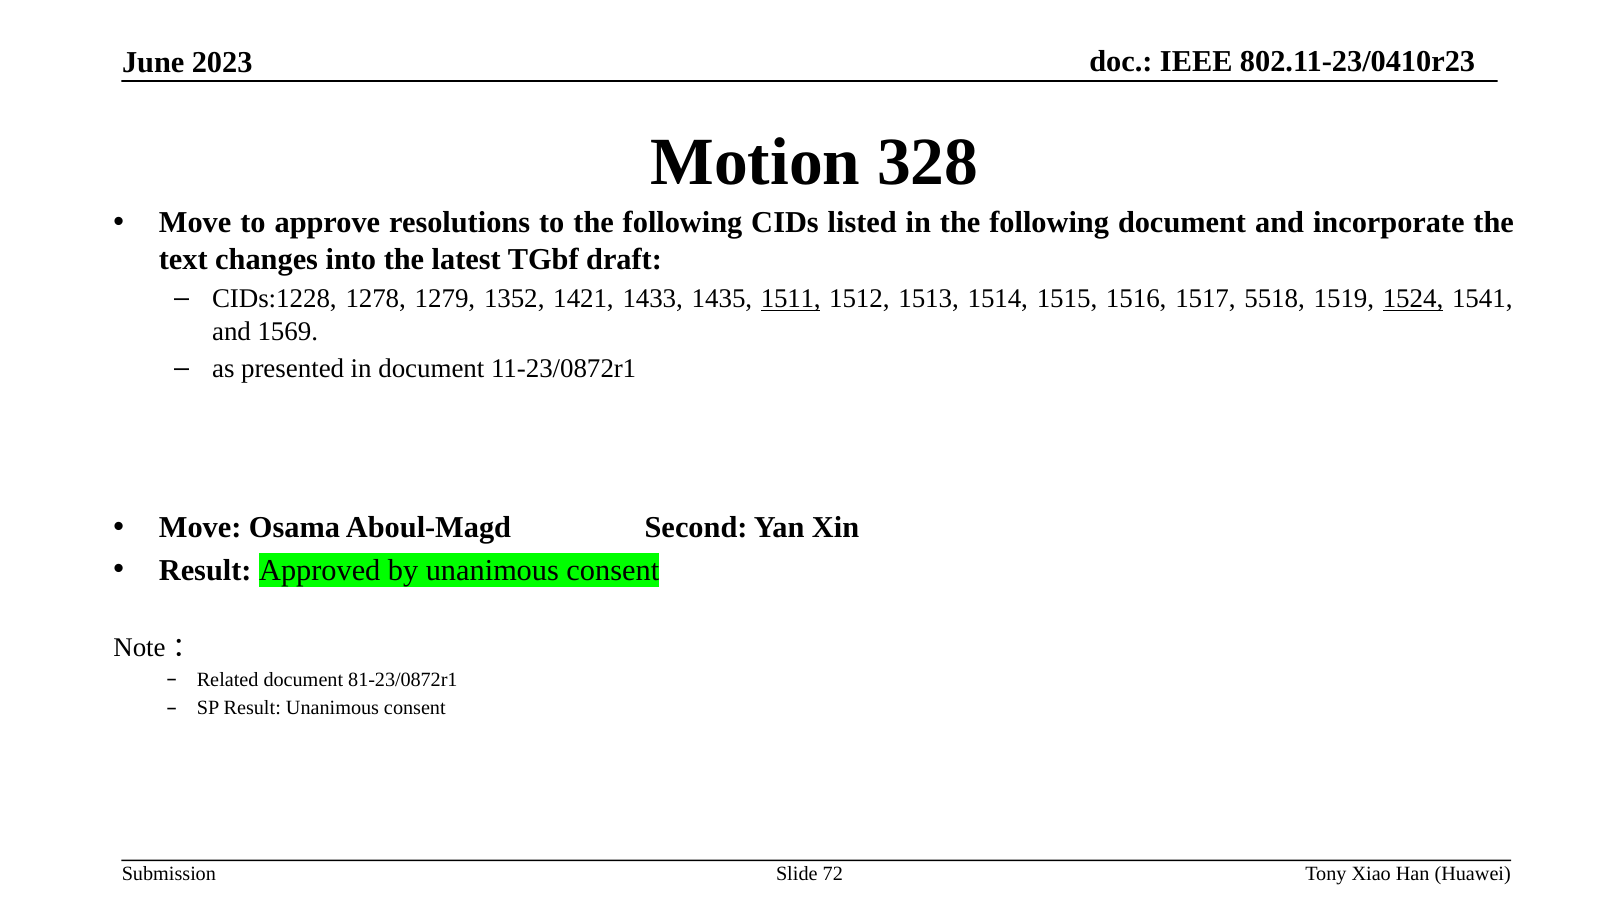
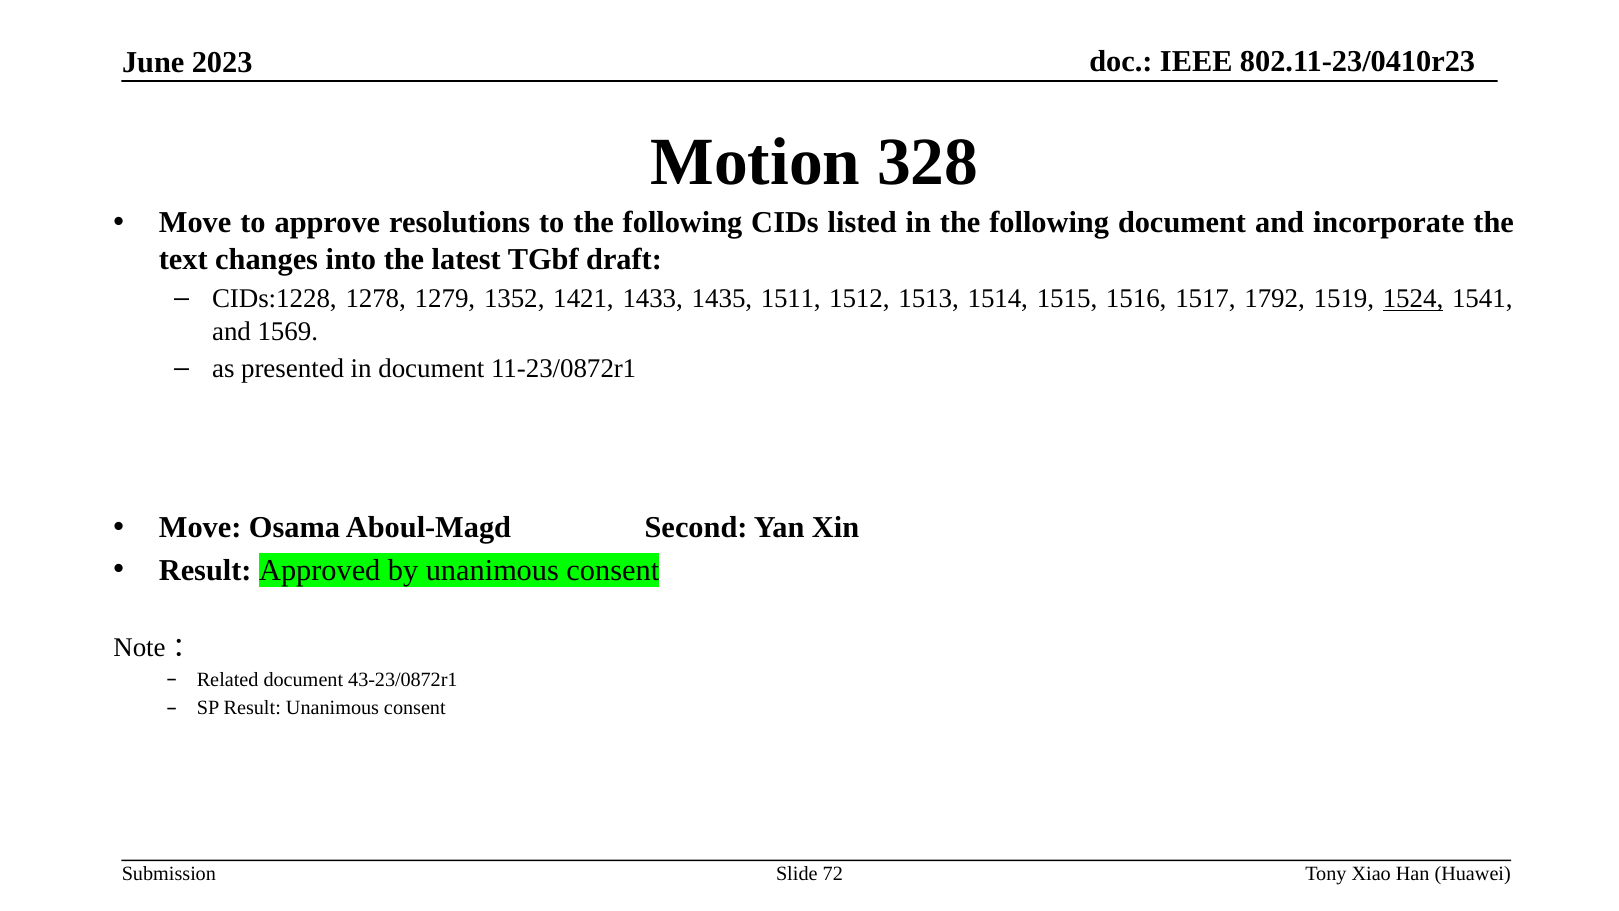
1511 underline: present -> none (791, 299)
5518: 5518 -> 1792 (1275, 299)
81-23/0872r1: 81-23/0872r1 -> 43-23/0872r1 (403, 679)
